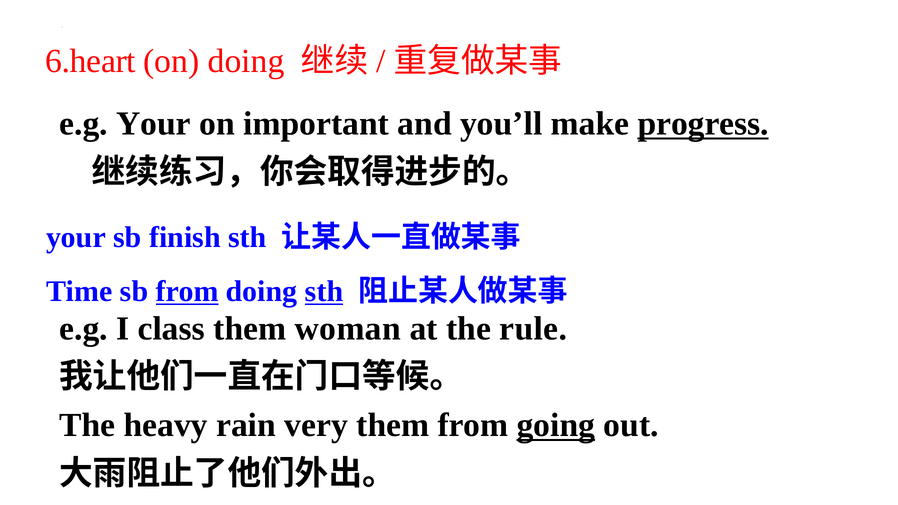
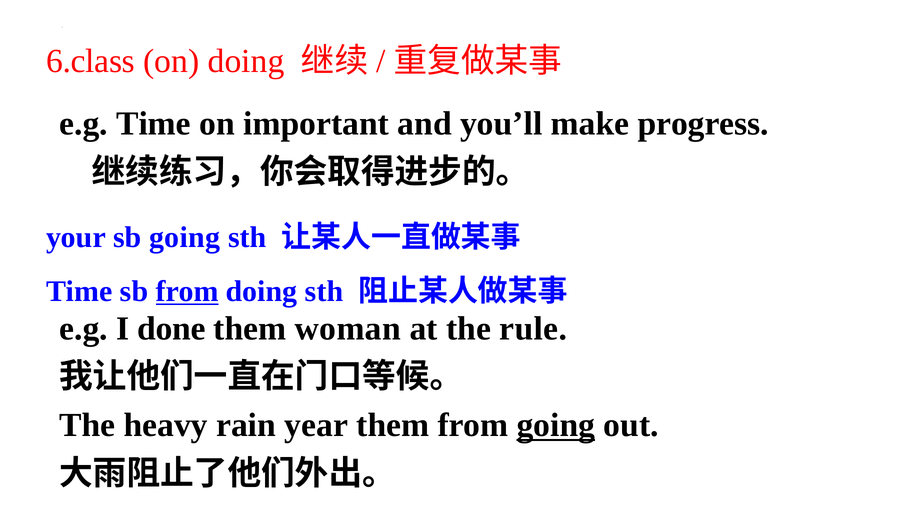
6.heart: 6.heart -> 6.class (91, 61)
e.g Your: Your -> Time (154, 124)
progress underline: present -> none (703, 124)
sb finish: finish -> going (185, 238)
sth underline: present -> none (324, 291)
class: class -> done (171, 328)
very: very -> year (316, 425)
